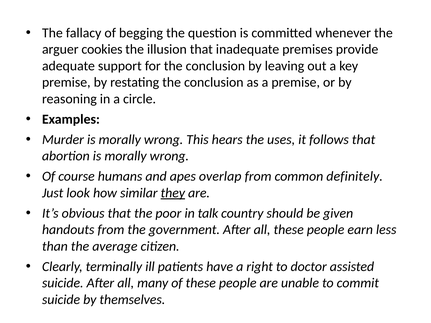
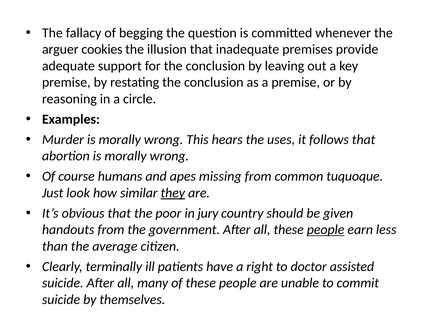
overlap: overlap -> missing (220, 177)
definitely: definitely -> tuquoque (355, 177)
talk: talk -> jury (208, 213)
people underline: none -> present (326, 230)
